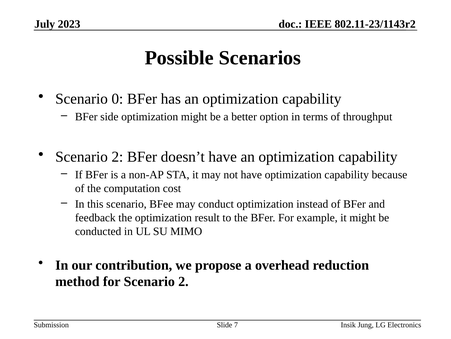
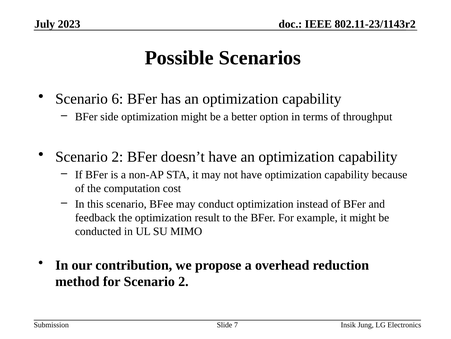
0: 0 -> 6 (117, 99)
